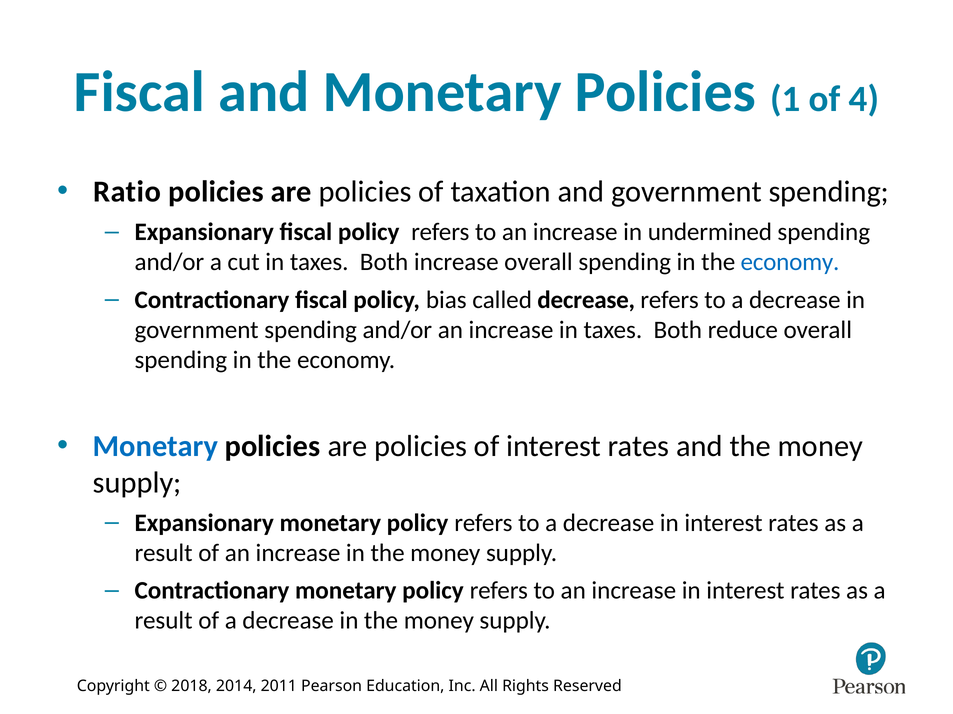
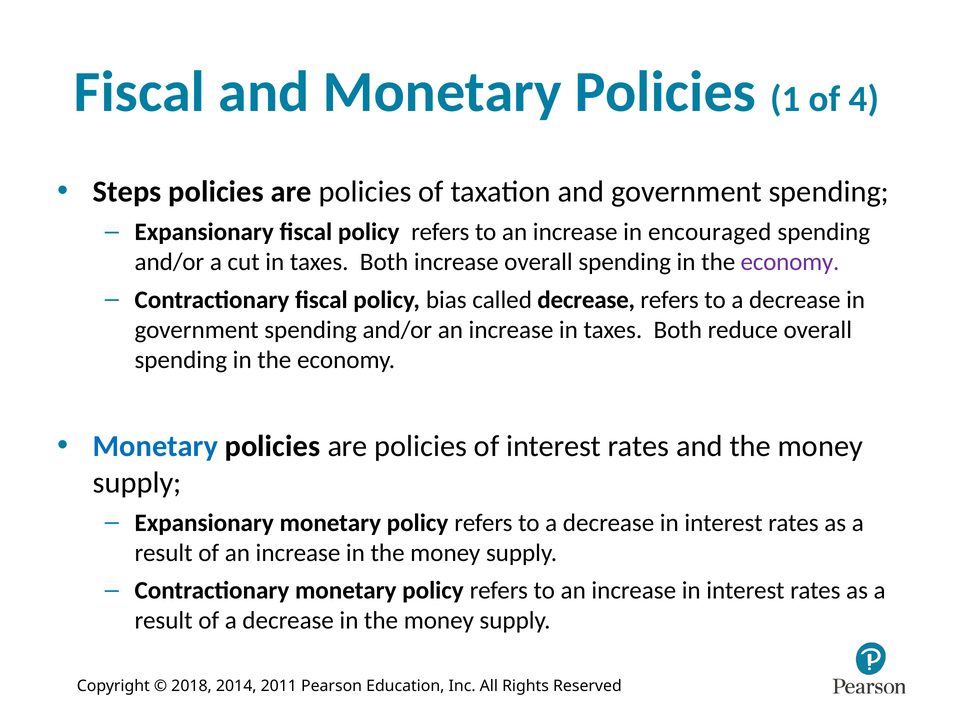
Ratio: Ratio -> Steps (127, 192)
undermined: undermined -> encouraged (710, 232)
economy colour: blue -> purple (790, 262)
